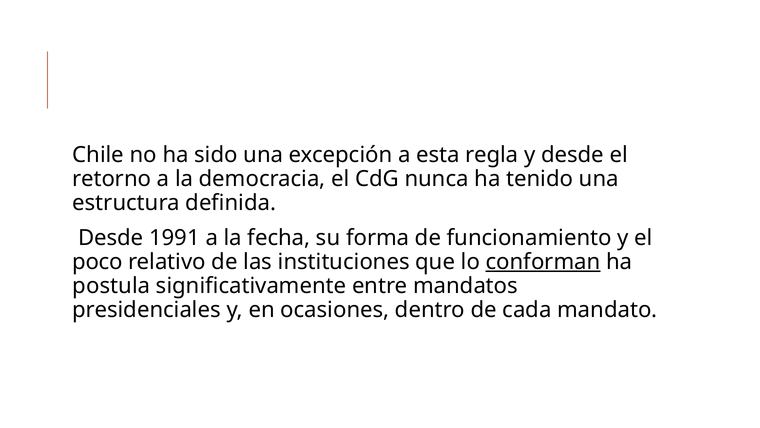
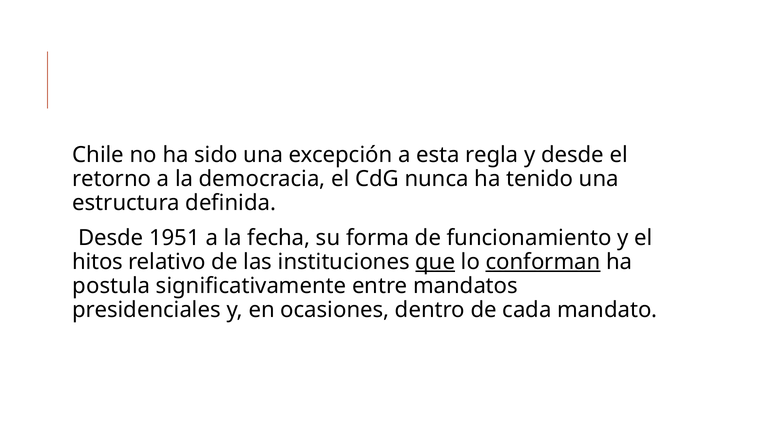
1991: 1991 -> 1951 (174, 238)
poco: poco -> hitos (98, 262)
que underline: none -> present (435, 262)
